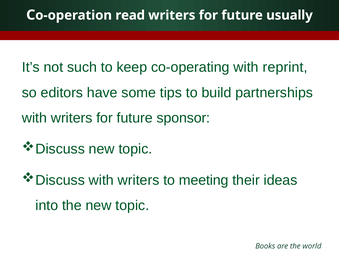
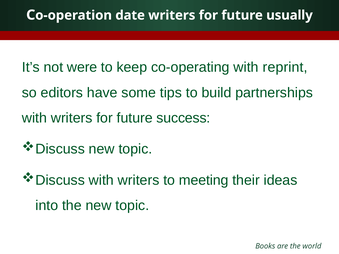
read: read -> date (130, 15)
such: such -> were (82, 67)
sponsor: sponsor -> success (183, 118)
